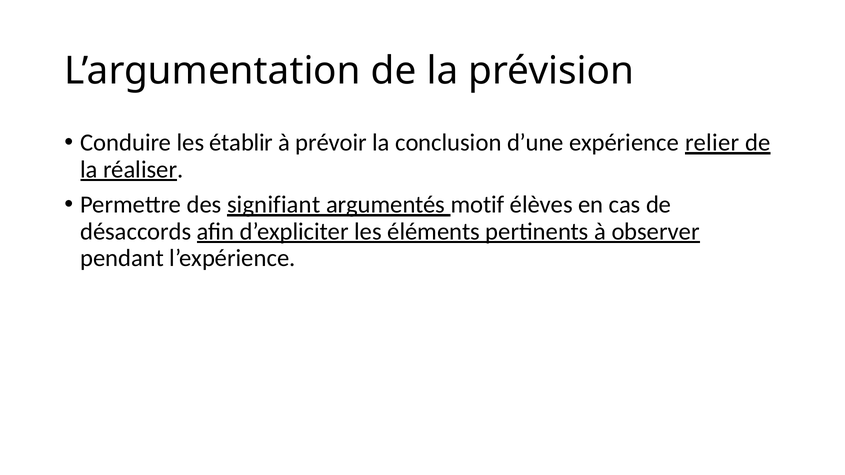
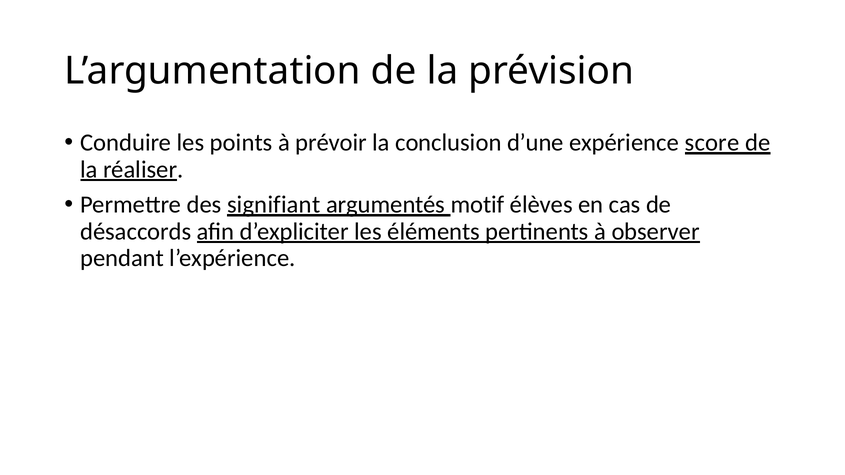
établir: établir -> points (241, 143)
relier: relier -> score (712, 143)
